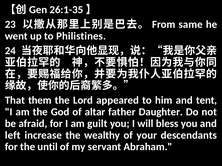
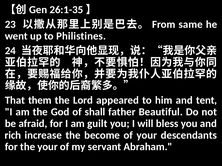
altar: altar -> shall (95, 112)
Daughter: Daughter -> Beautiful (161, 112)
left: left -> rich (13, 136)
wealthy: wealthy -> become (102, 136)
the until: until -> your (48, 147)
